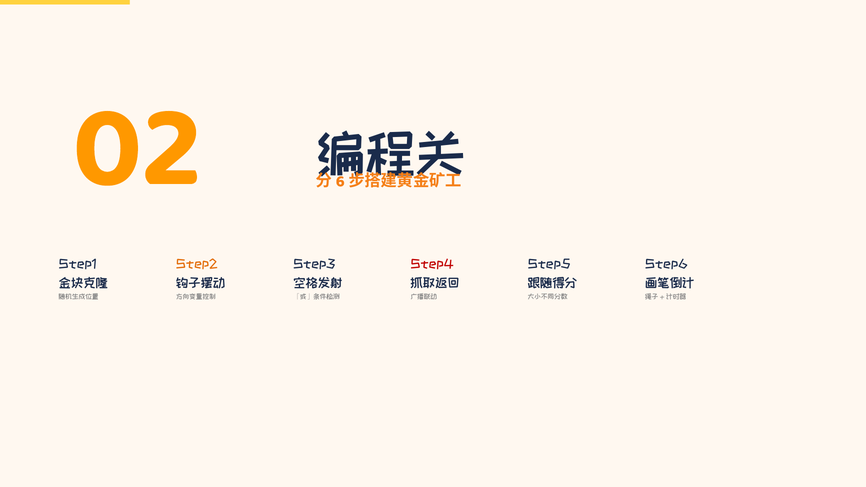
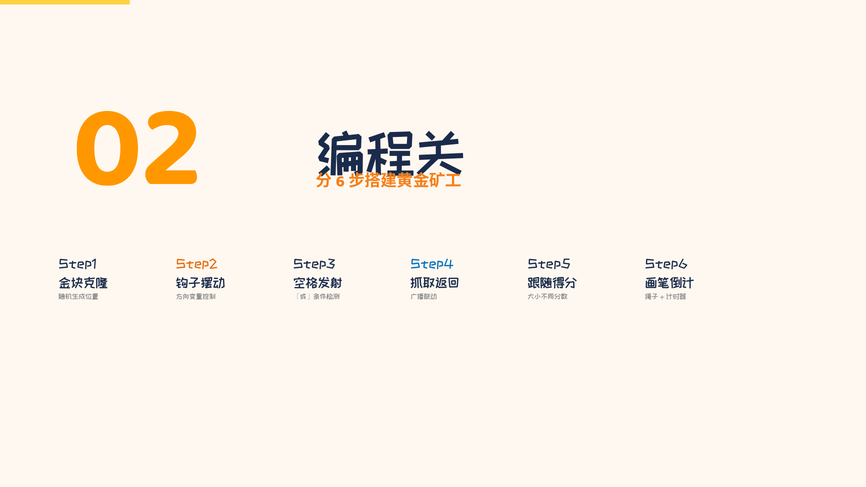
Step4 colour: red -> blue (432, 264)
